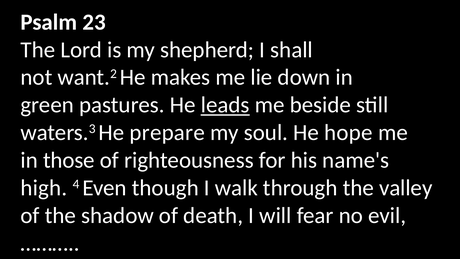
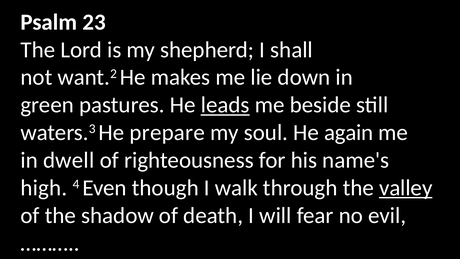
hope: hope -> again (349, 132)
those: those -> dwell (69, 160)
valley underline: none -> present (406, 188)
